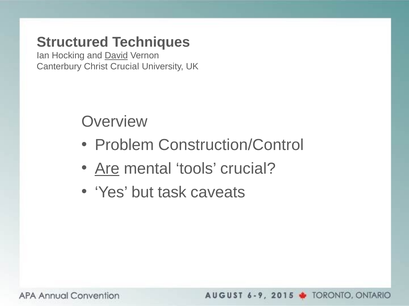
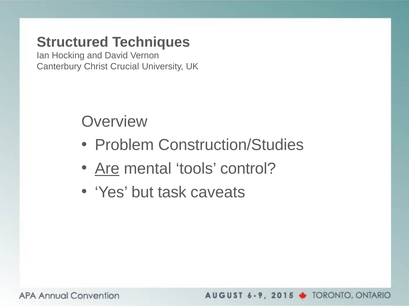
David underline: present -> none (116, 56)
Construction/Control: Construction/Control -> Construction/Studies (231, 145)
tools crucial: crucial -> control (248, 169)
